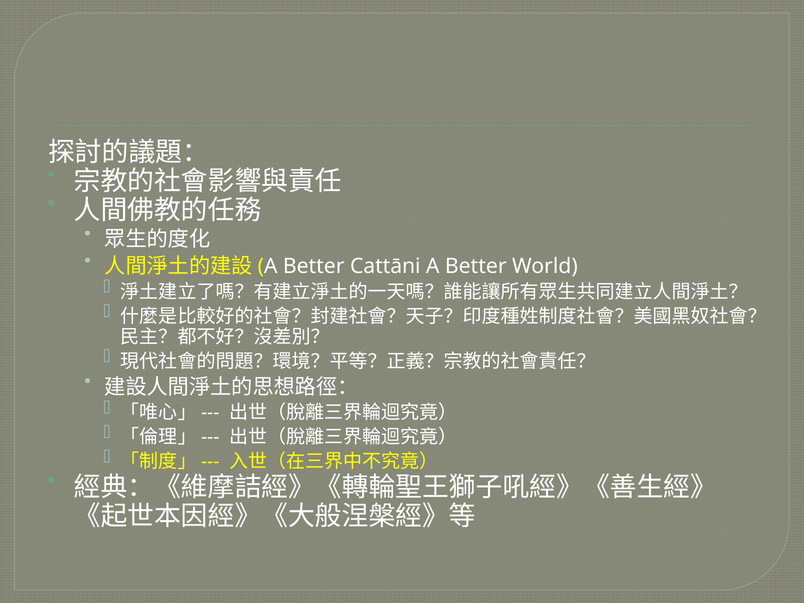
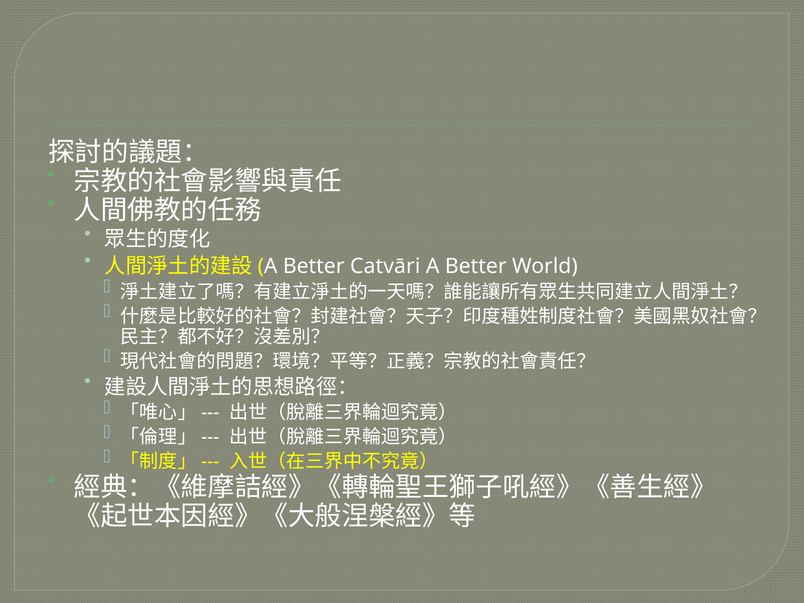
Cattāni: Cattāni -> Catvāri (385, 266)
